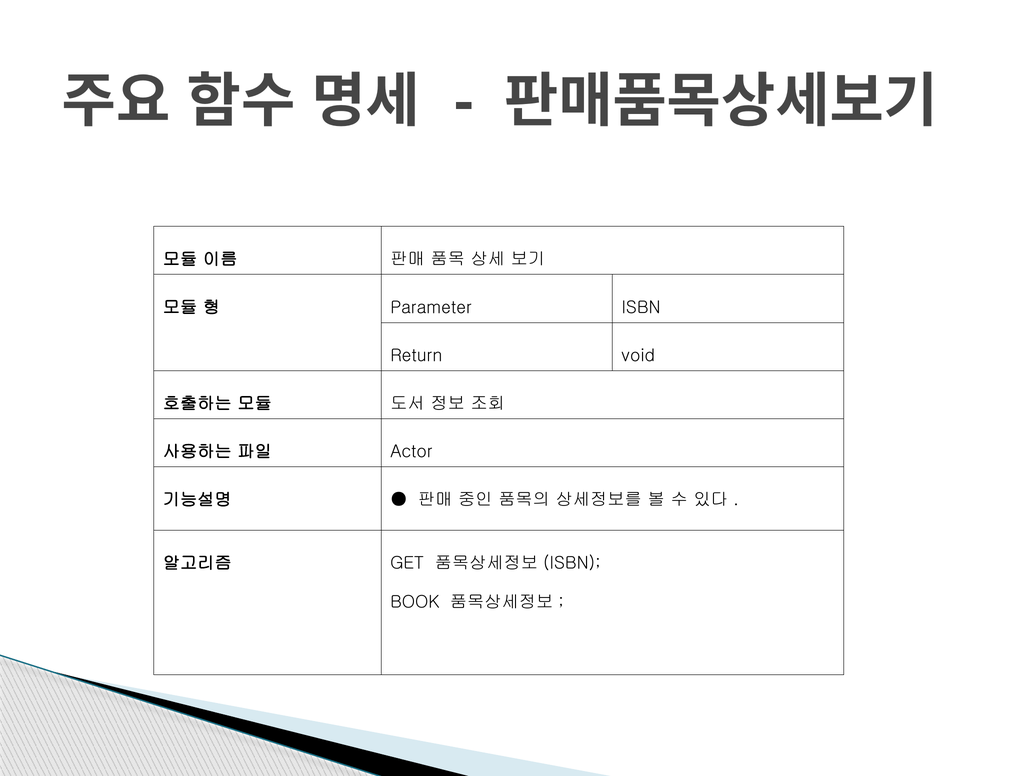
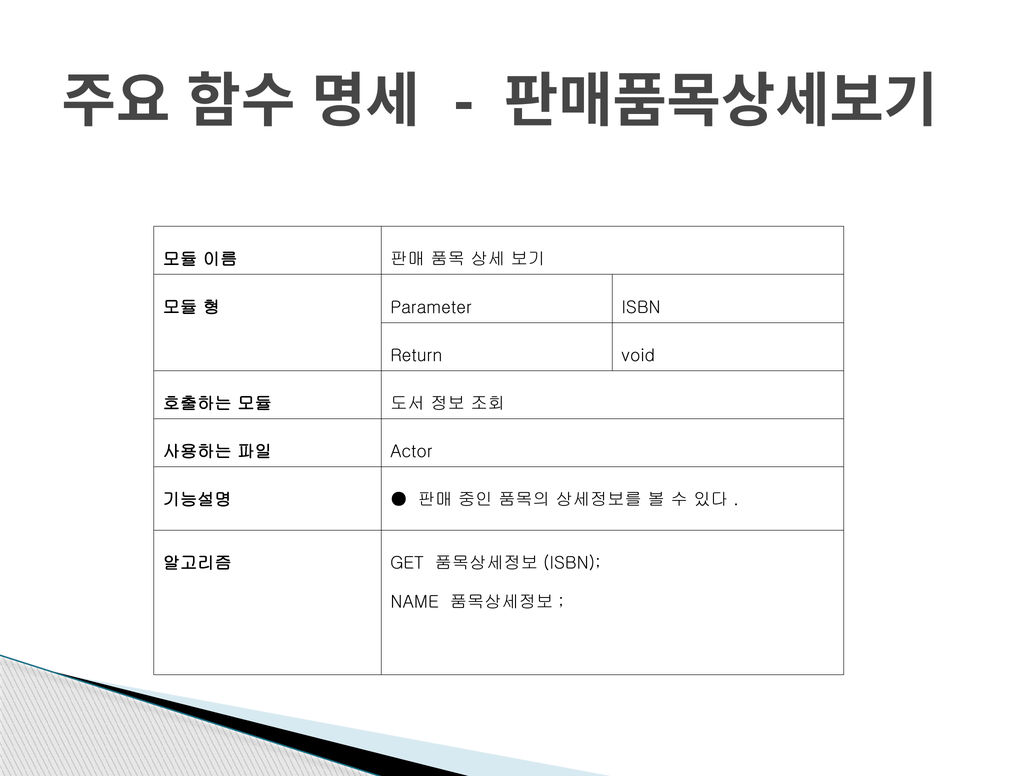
BOOK: BOOK -> NAME (415, 602)
